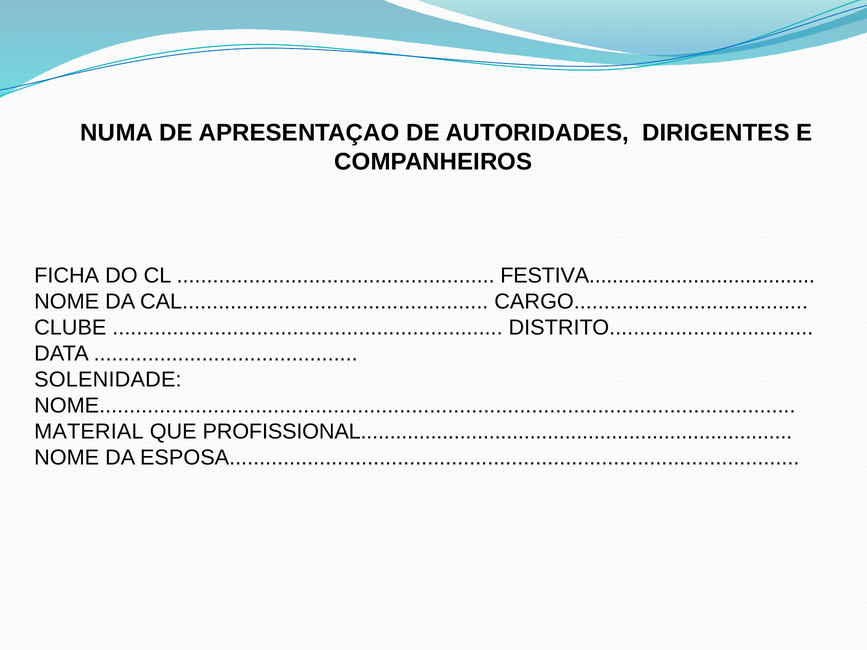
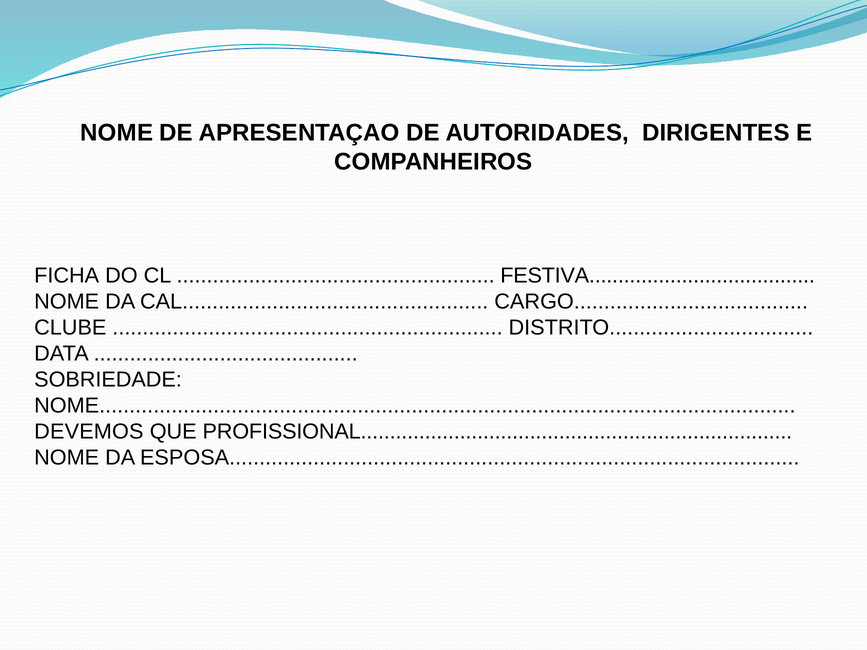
NUMA: NUMA -> NOME (117, 133)
SOLENIDADE: SOLENIDADE -> SOBRIEDADE (108, 380)
MATERIAL: MATERIAL -> DEVEMOS (89, 432)
